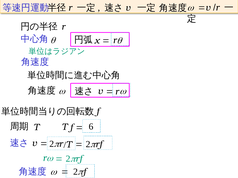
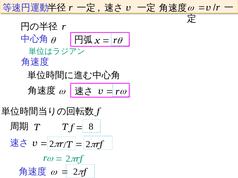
6: 6 -> 8 (91, 127)
